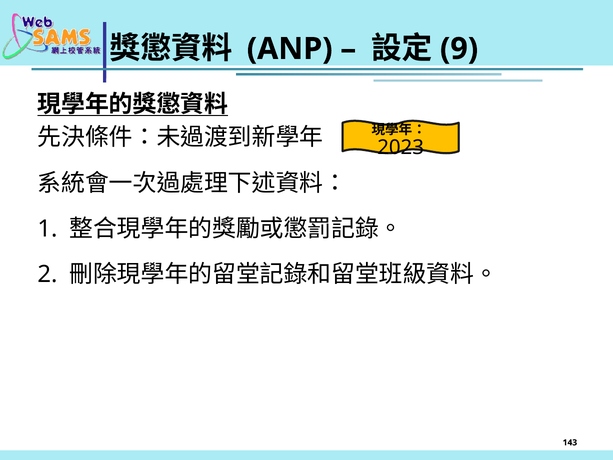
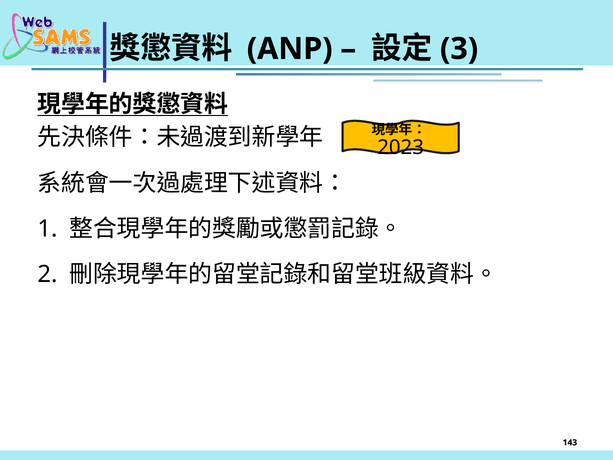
9: 9 -> 3 (459, 49)
